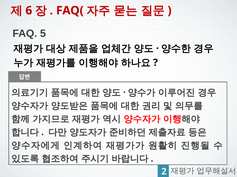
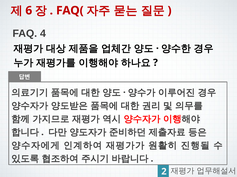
5: 5 -> 4 (43, 34)
